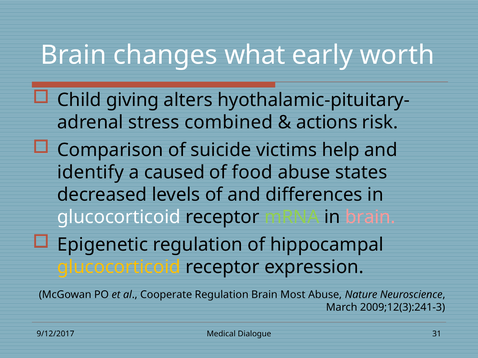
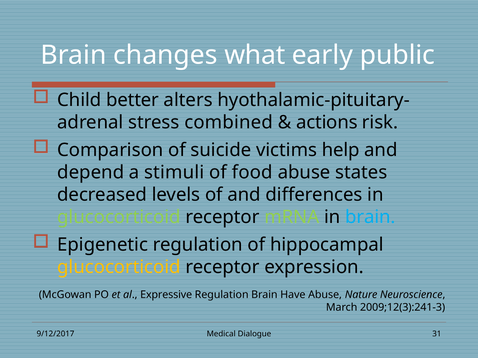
worth: worth -> public (397, 55)
giving: giving -> better (133, 100)
identify: identify -> depend (91, 173)
caused: caused -> stimuli (174, 173)
glucocorticoid colour: white -> light green (119, 217)
brain colour: pink -> light blue (370, 217)
Cooperate: Cooperate -> Expressive (166, 295)
Most: Most -> Have (293, 295)
